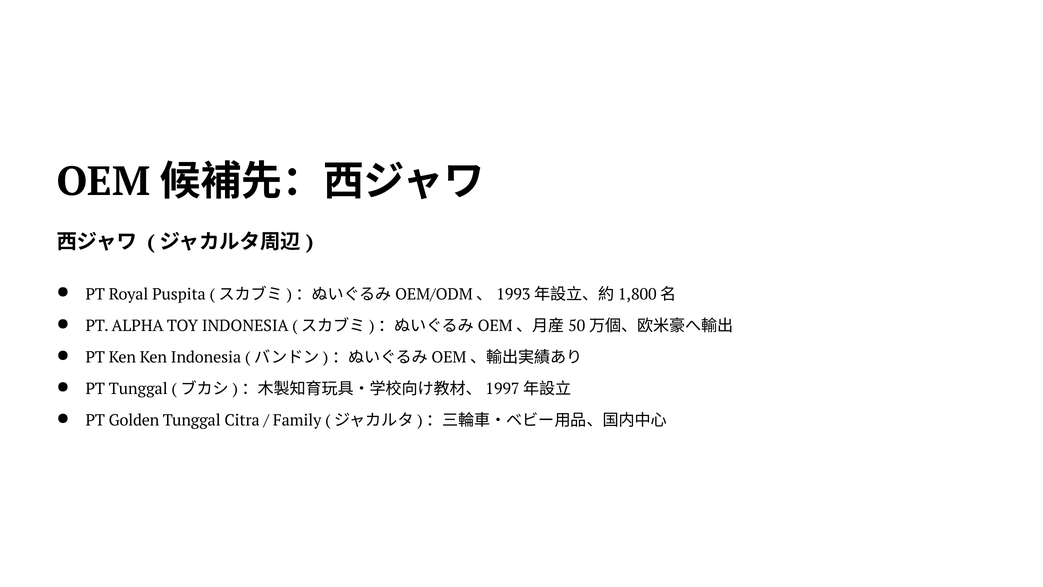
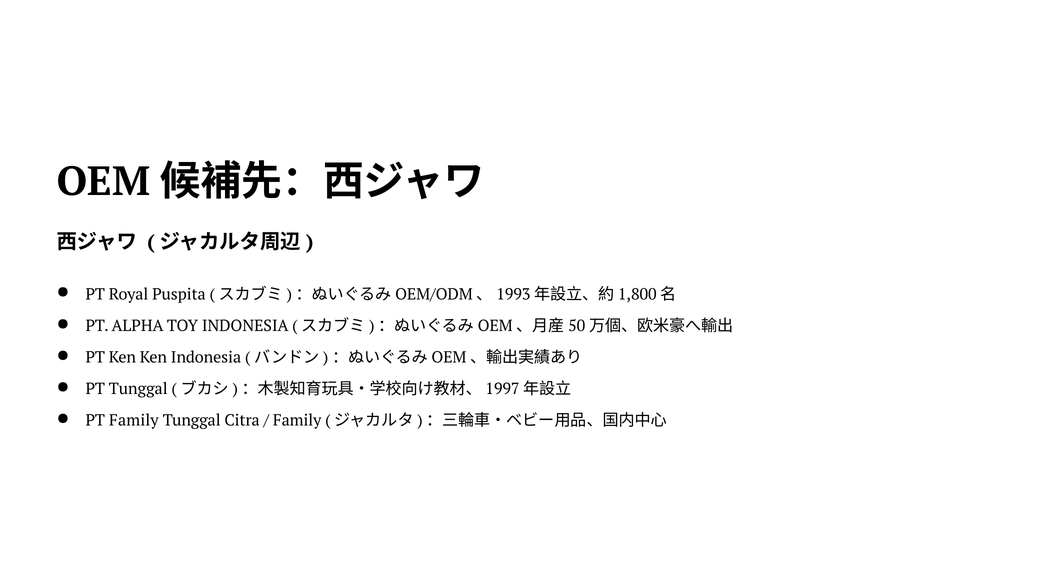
PT Golden: Golden -> Family (134, 420)
